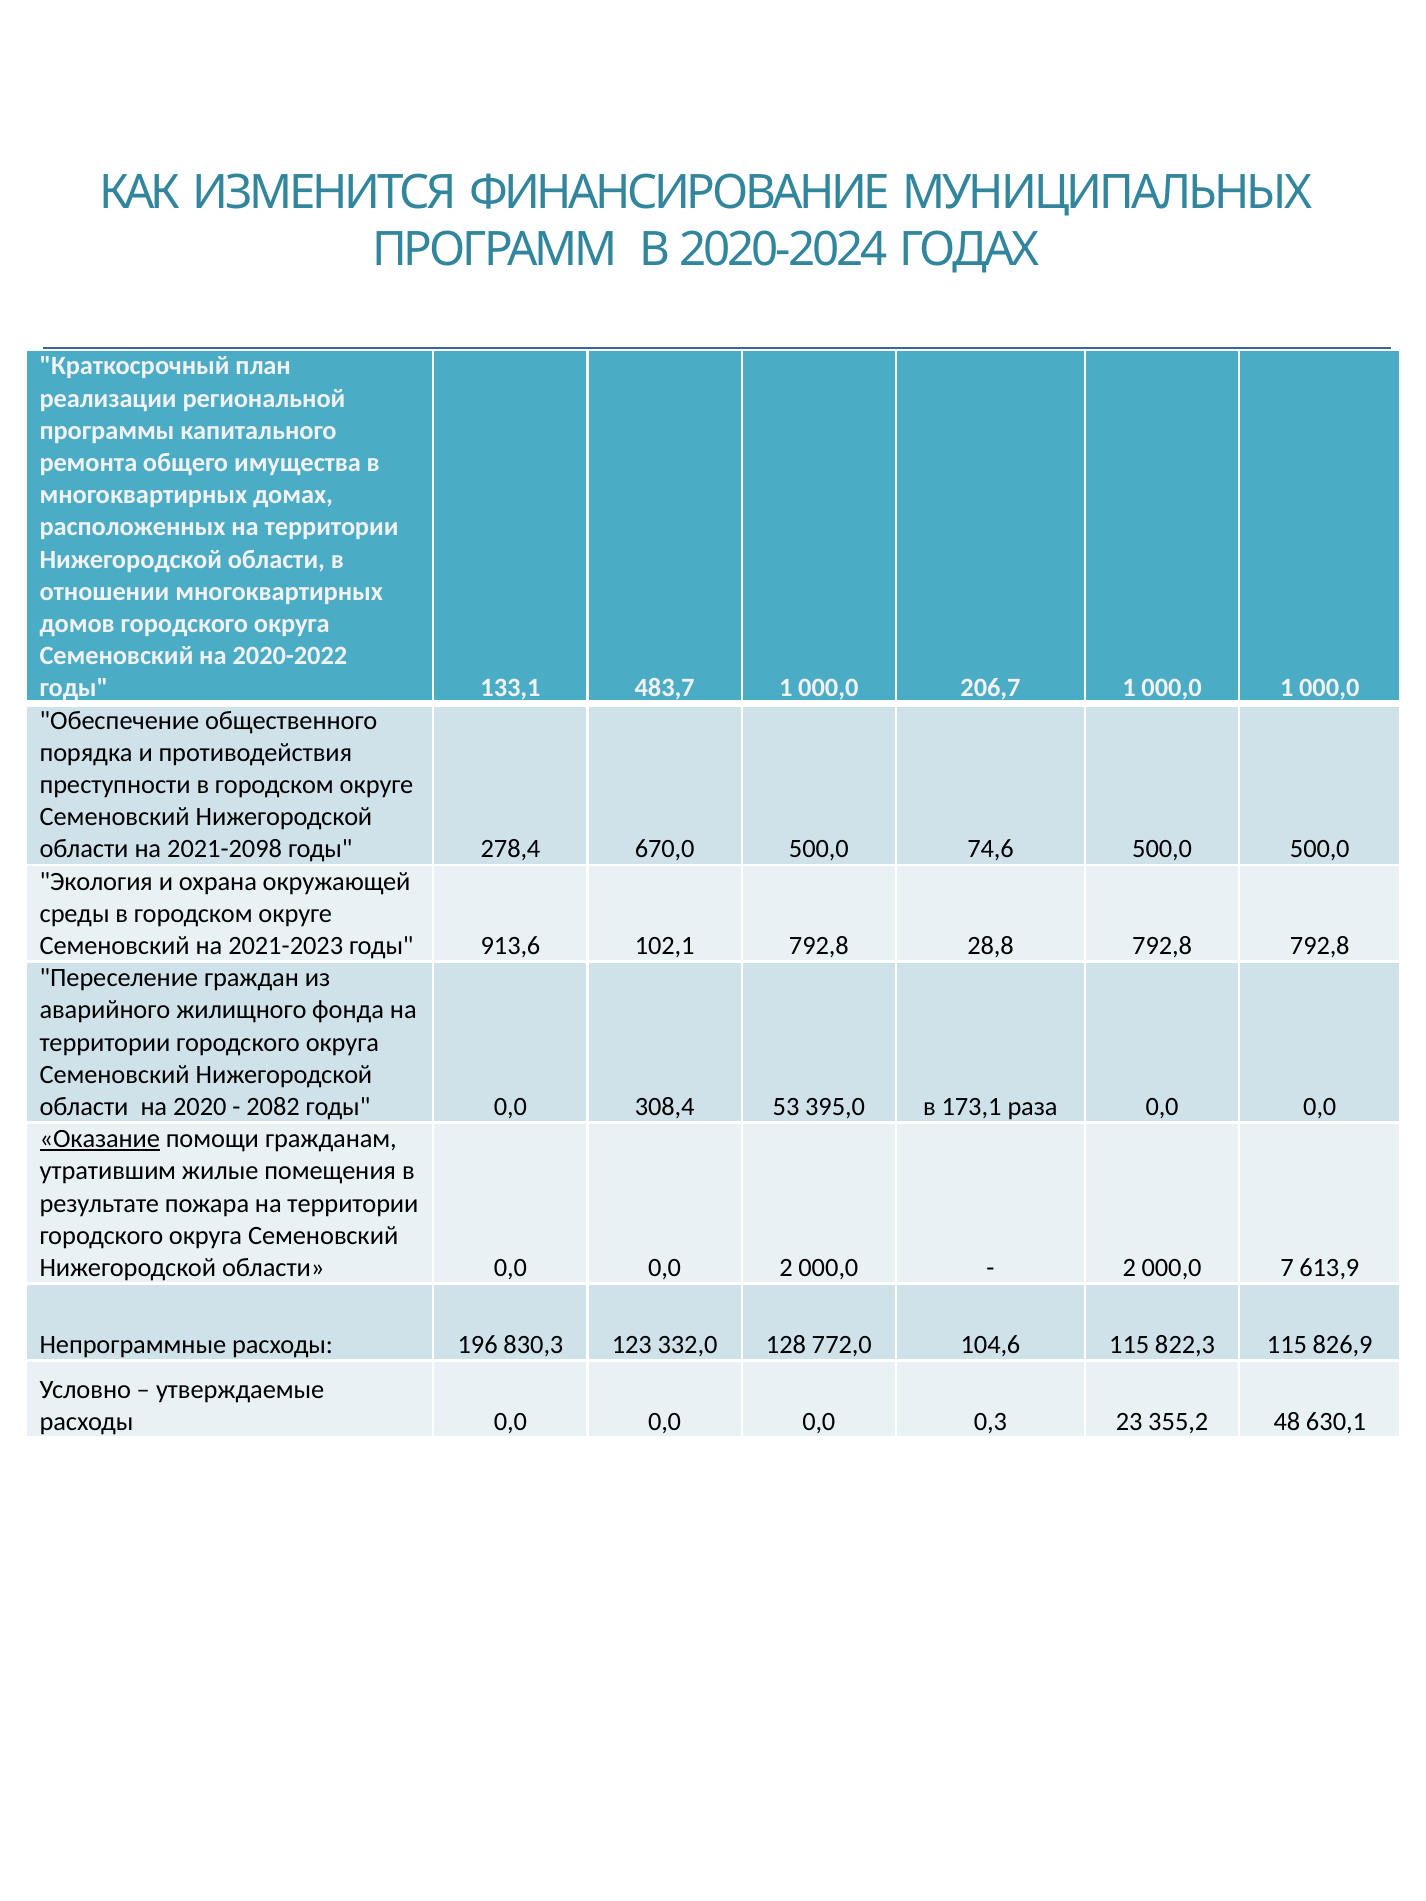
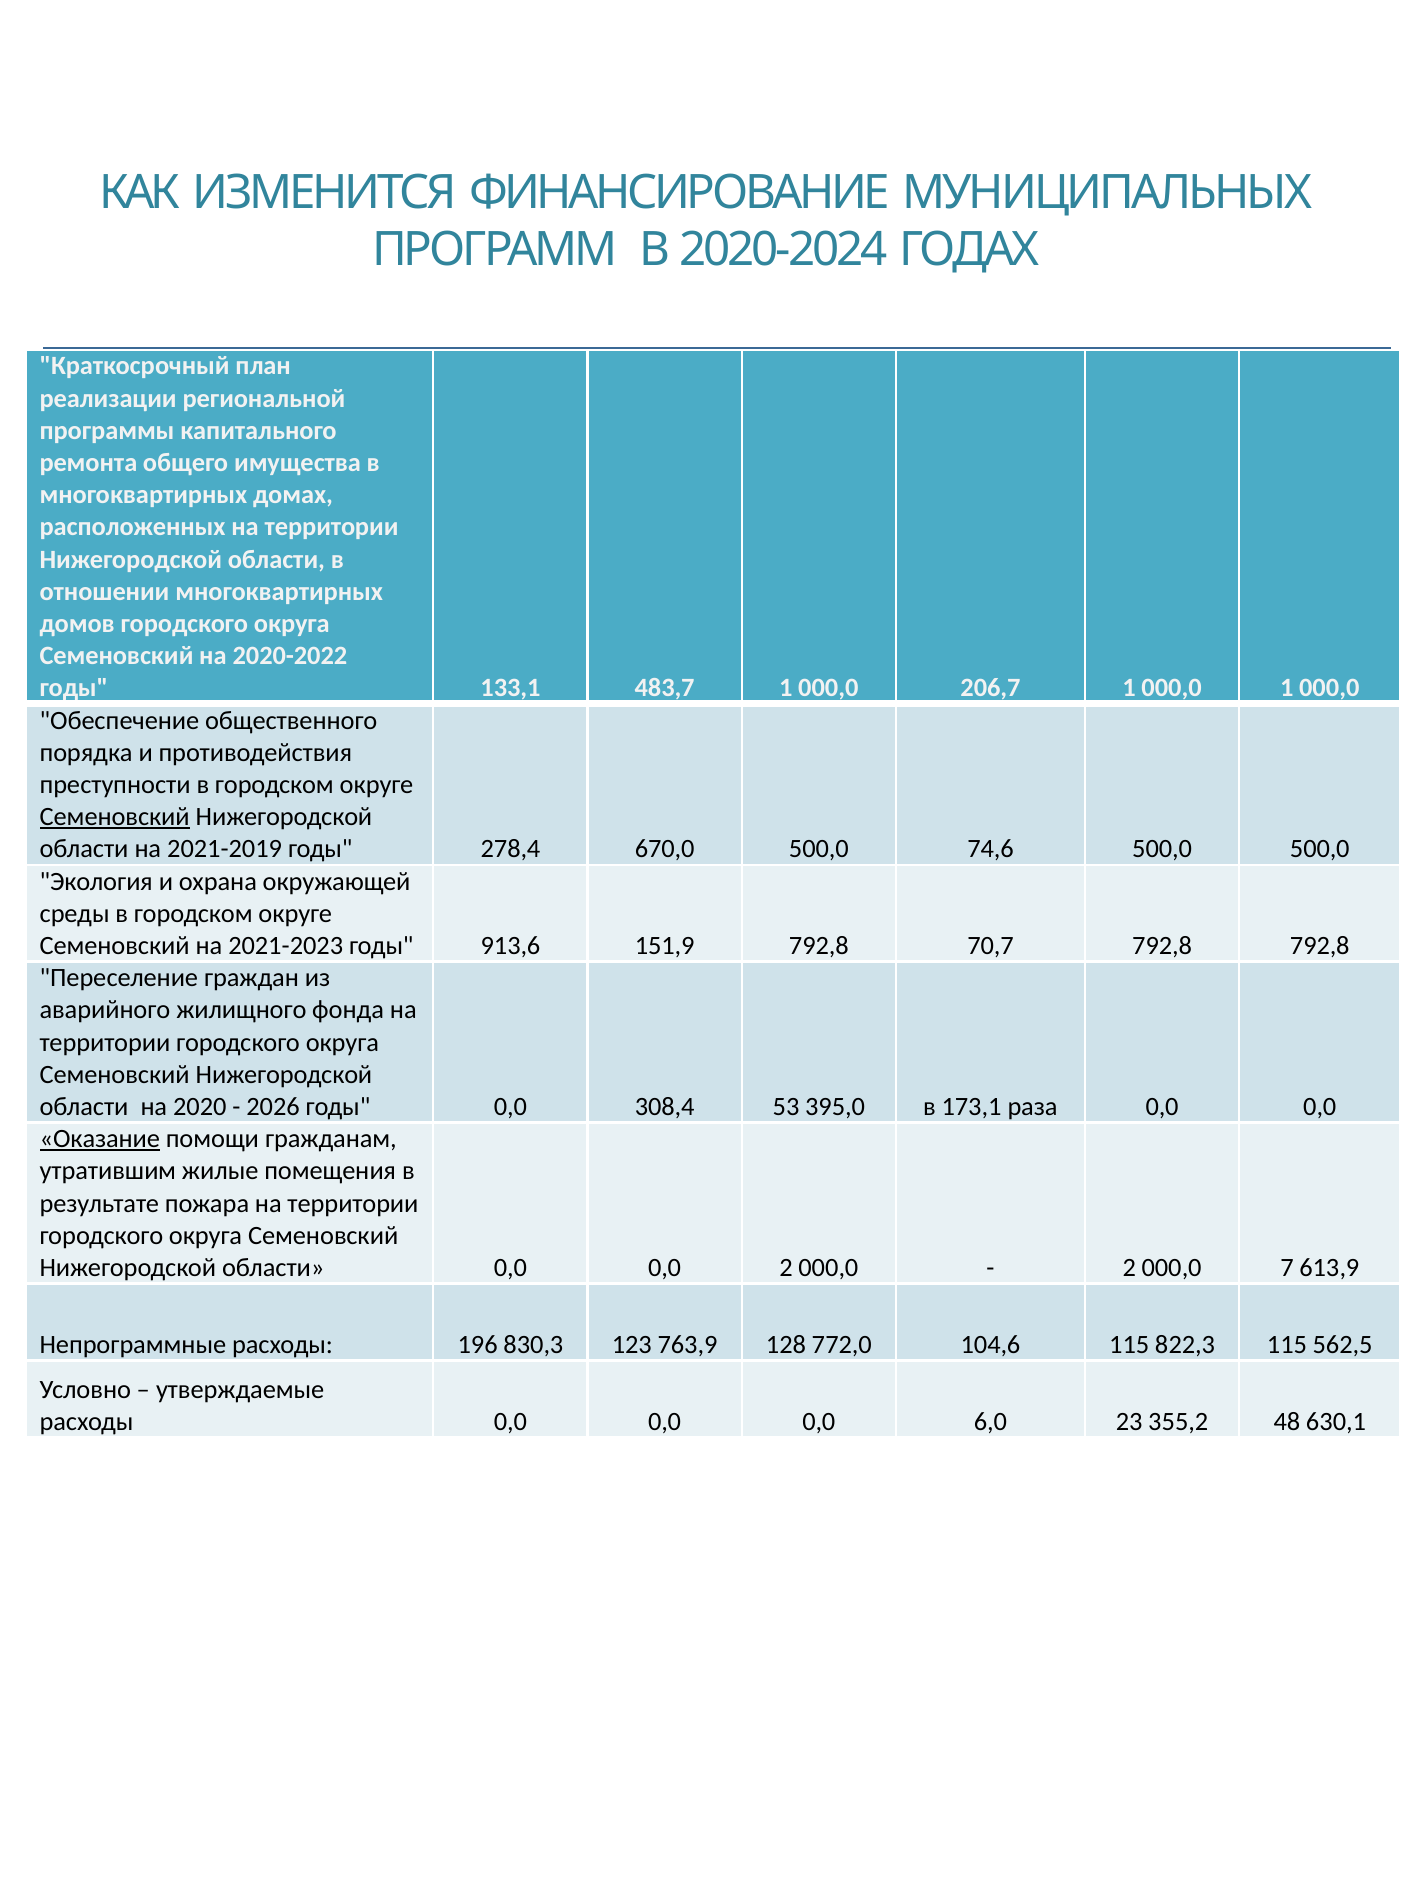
Семеновский underline: none -> present (115, 817)
2021-2098: 2021-2098 -> 2021-2019 (225, 849)
102,1: 102,1 -> 151,9 (665, 946)
28,8: 28,8 -> 70,7 (991, 946)
2082: 2082 -> 2026 (273, 1107)
332,0: 332,0 -> 763,9 (687, 1345)
826,9: 826,9 -> 562,5 (1343, 1345)
0,3: 0,3 -> 6,0 (991, 1422)
